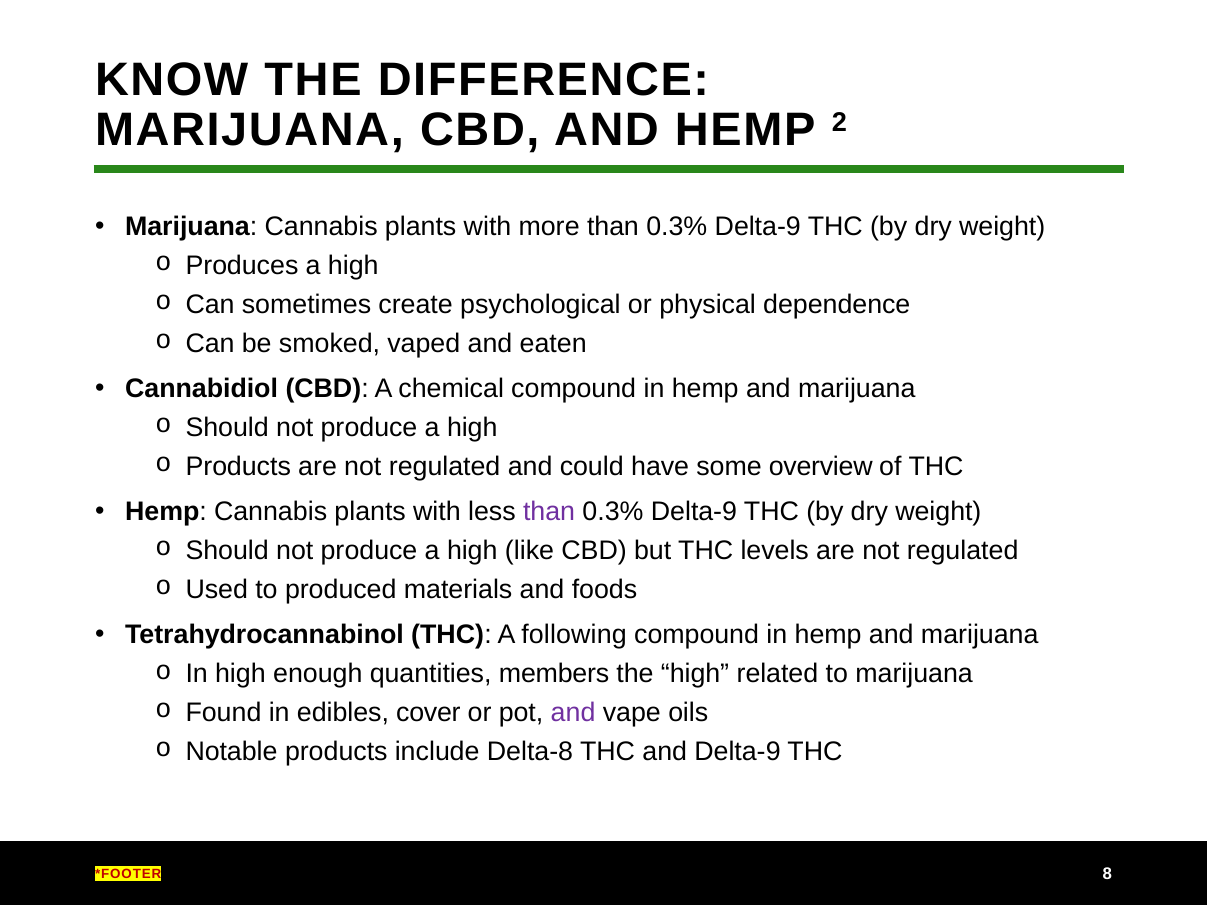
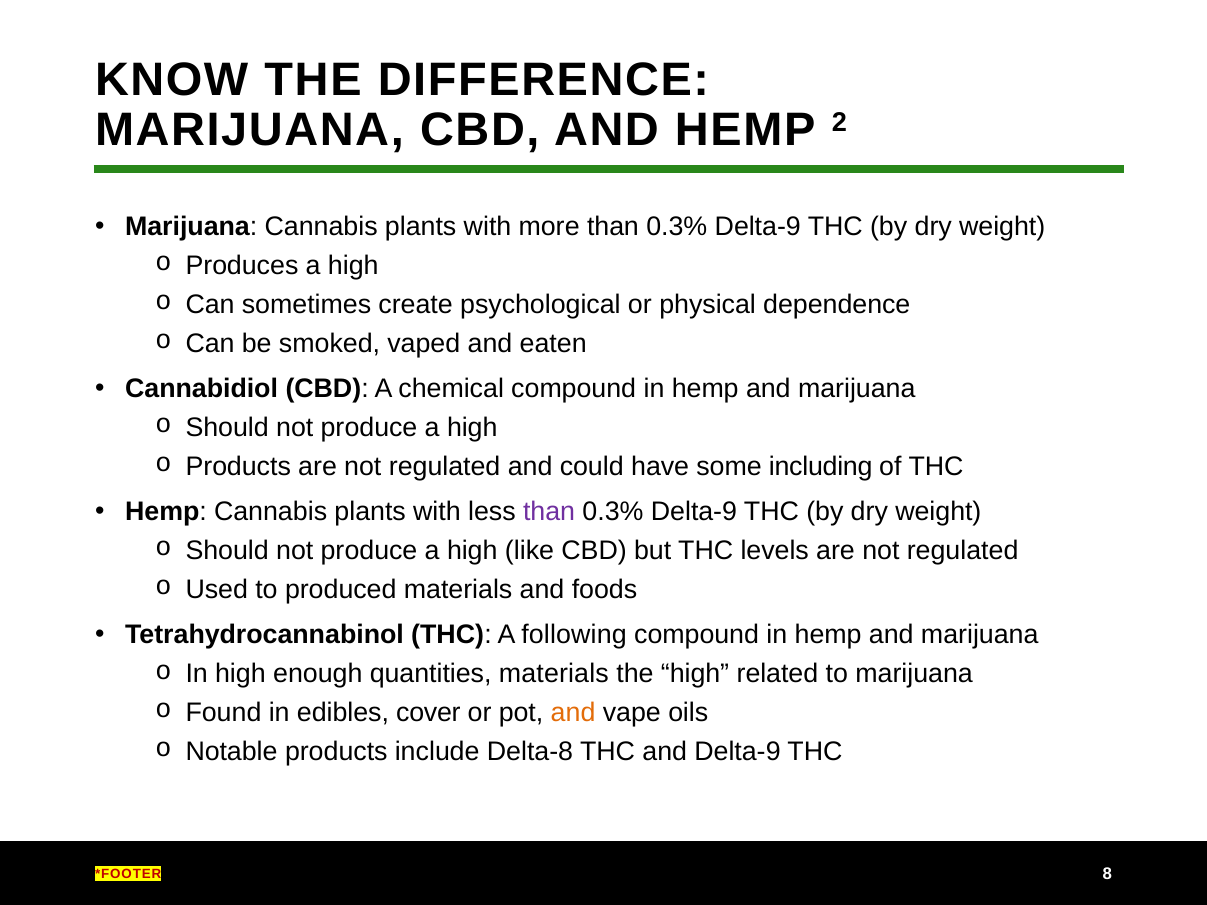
overview: overview -> including (821, 466)
quantities members: members -> materials (554, 674)
and colour: purple -> orange (573, 713)
